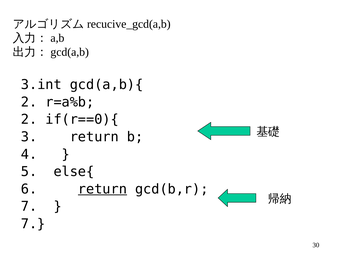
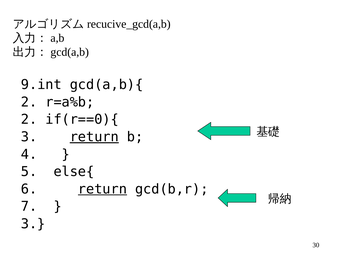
3.int: 3.int -> 9.int (41, 85)
return underline: none -> present (94, 137)
7: 7 -> 3 (33, 224)
